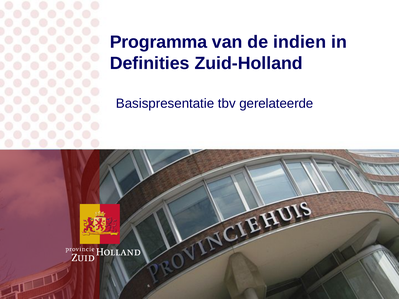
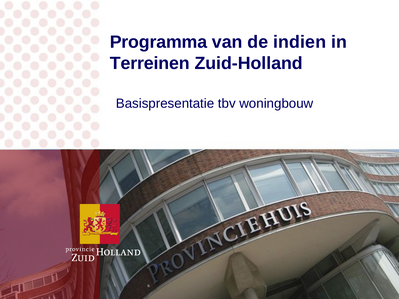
Definities: Definities -> Terreinen (150, 63)
gerelateerde: gerelateerde -> woningbouw (276, 103)
